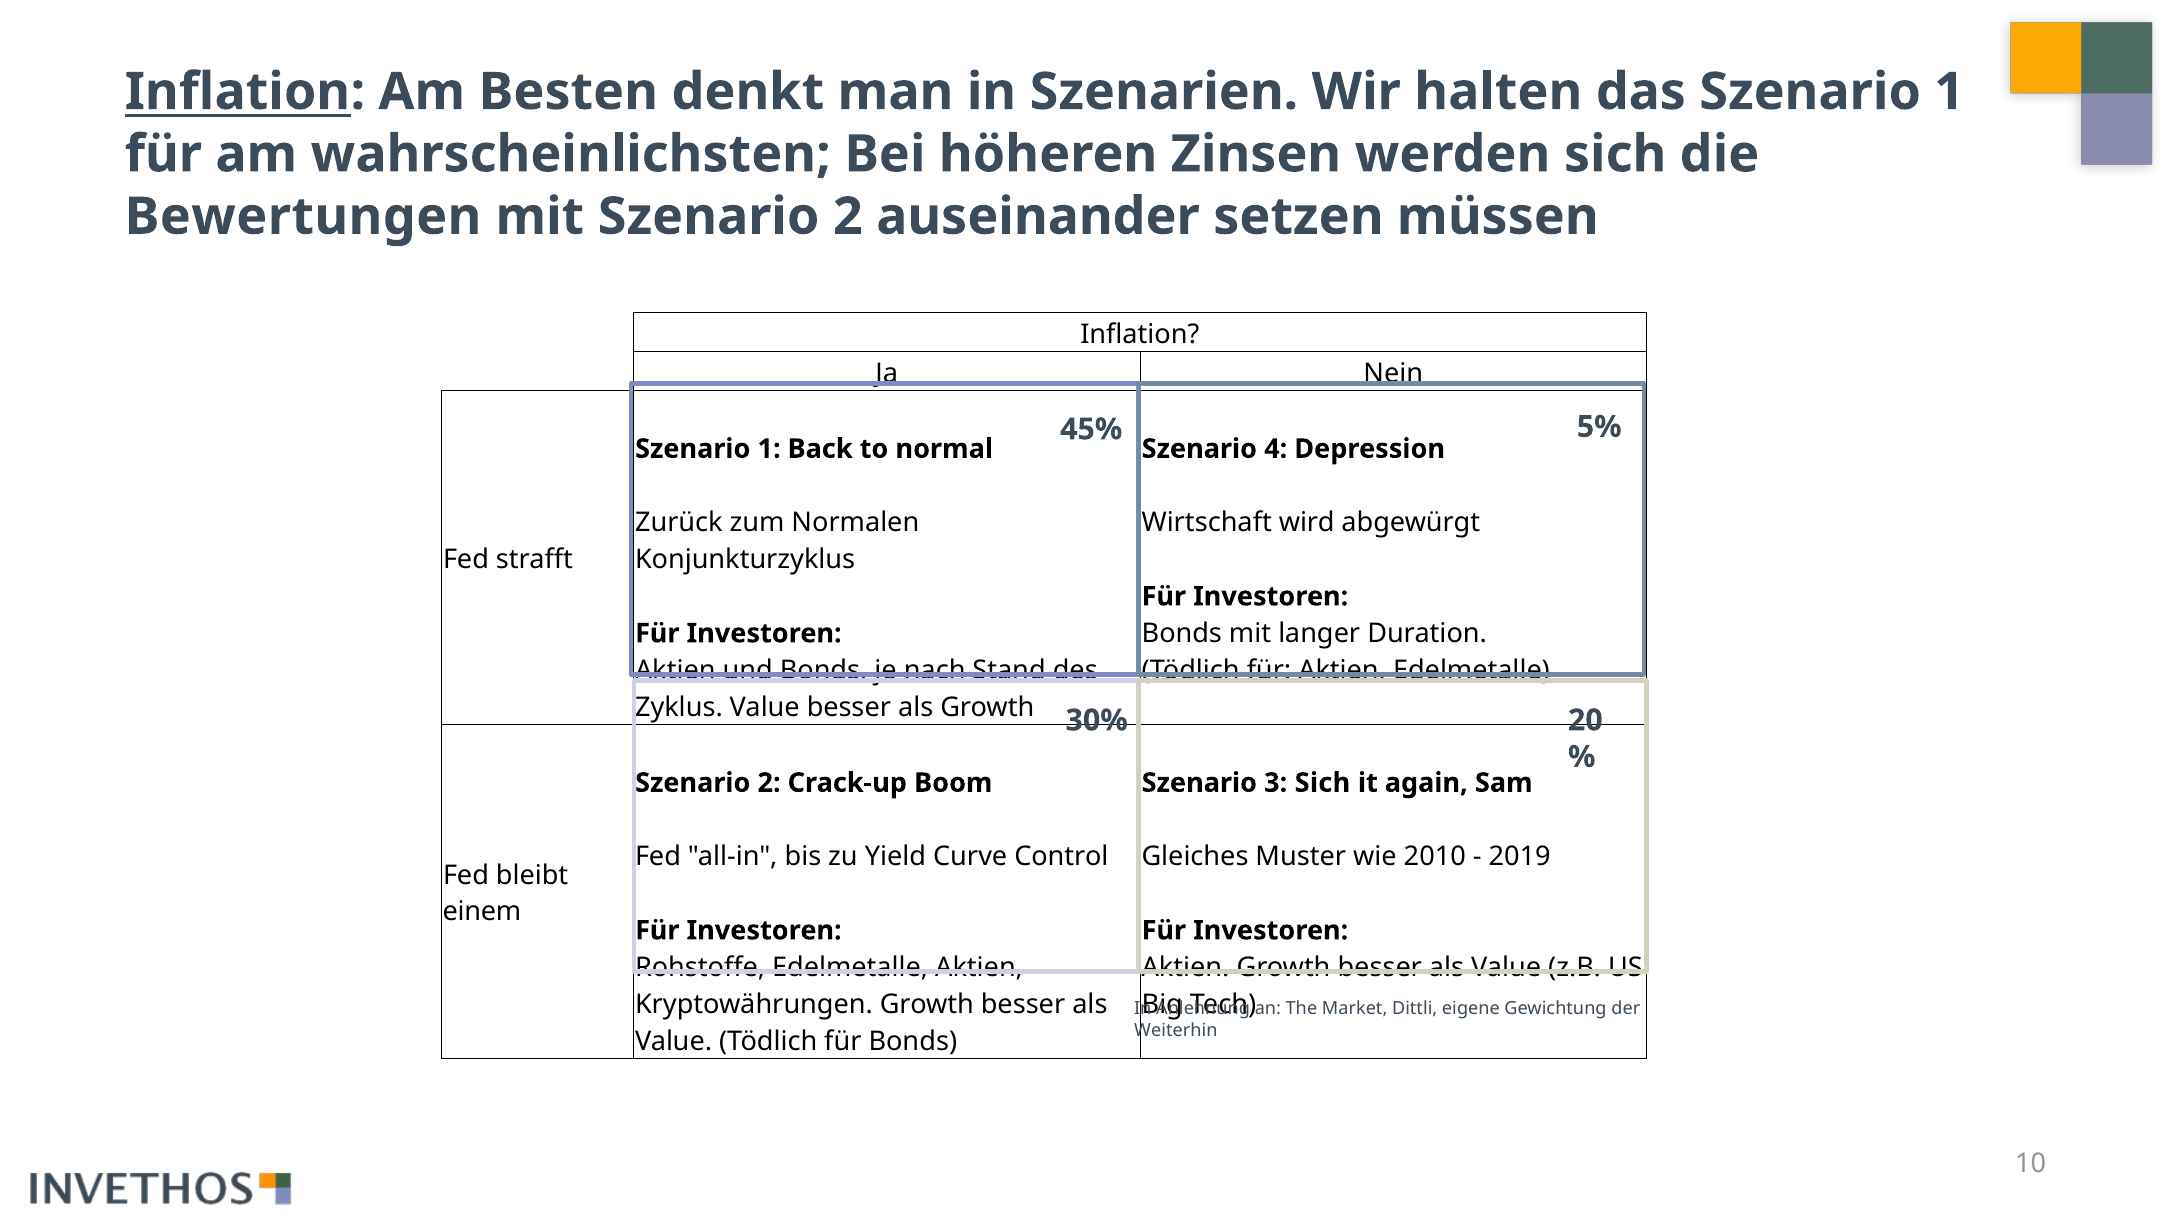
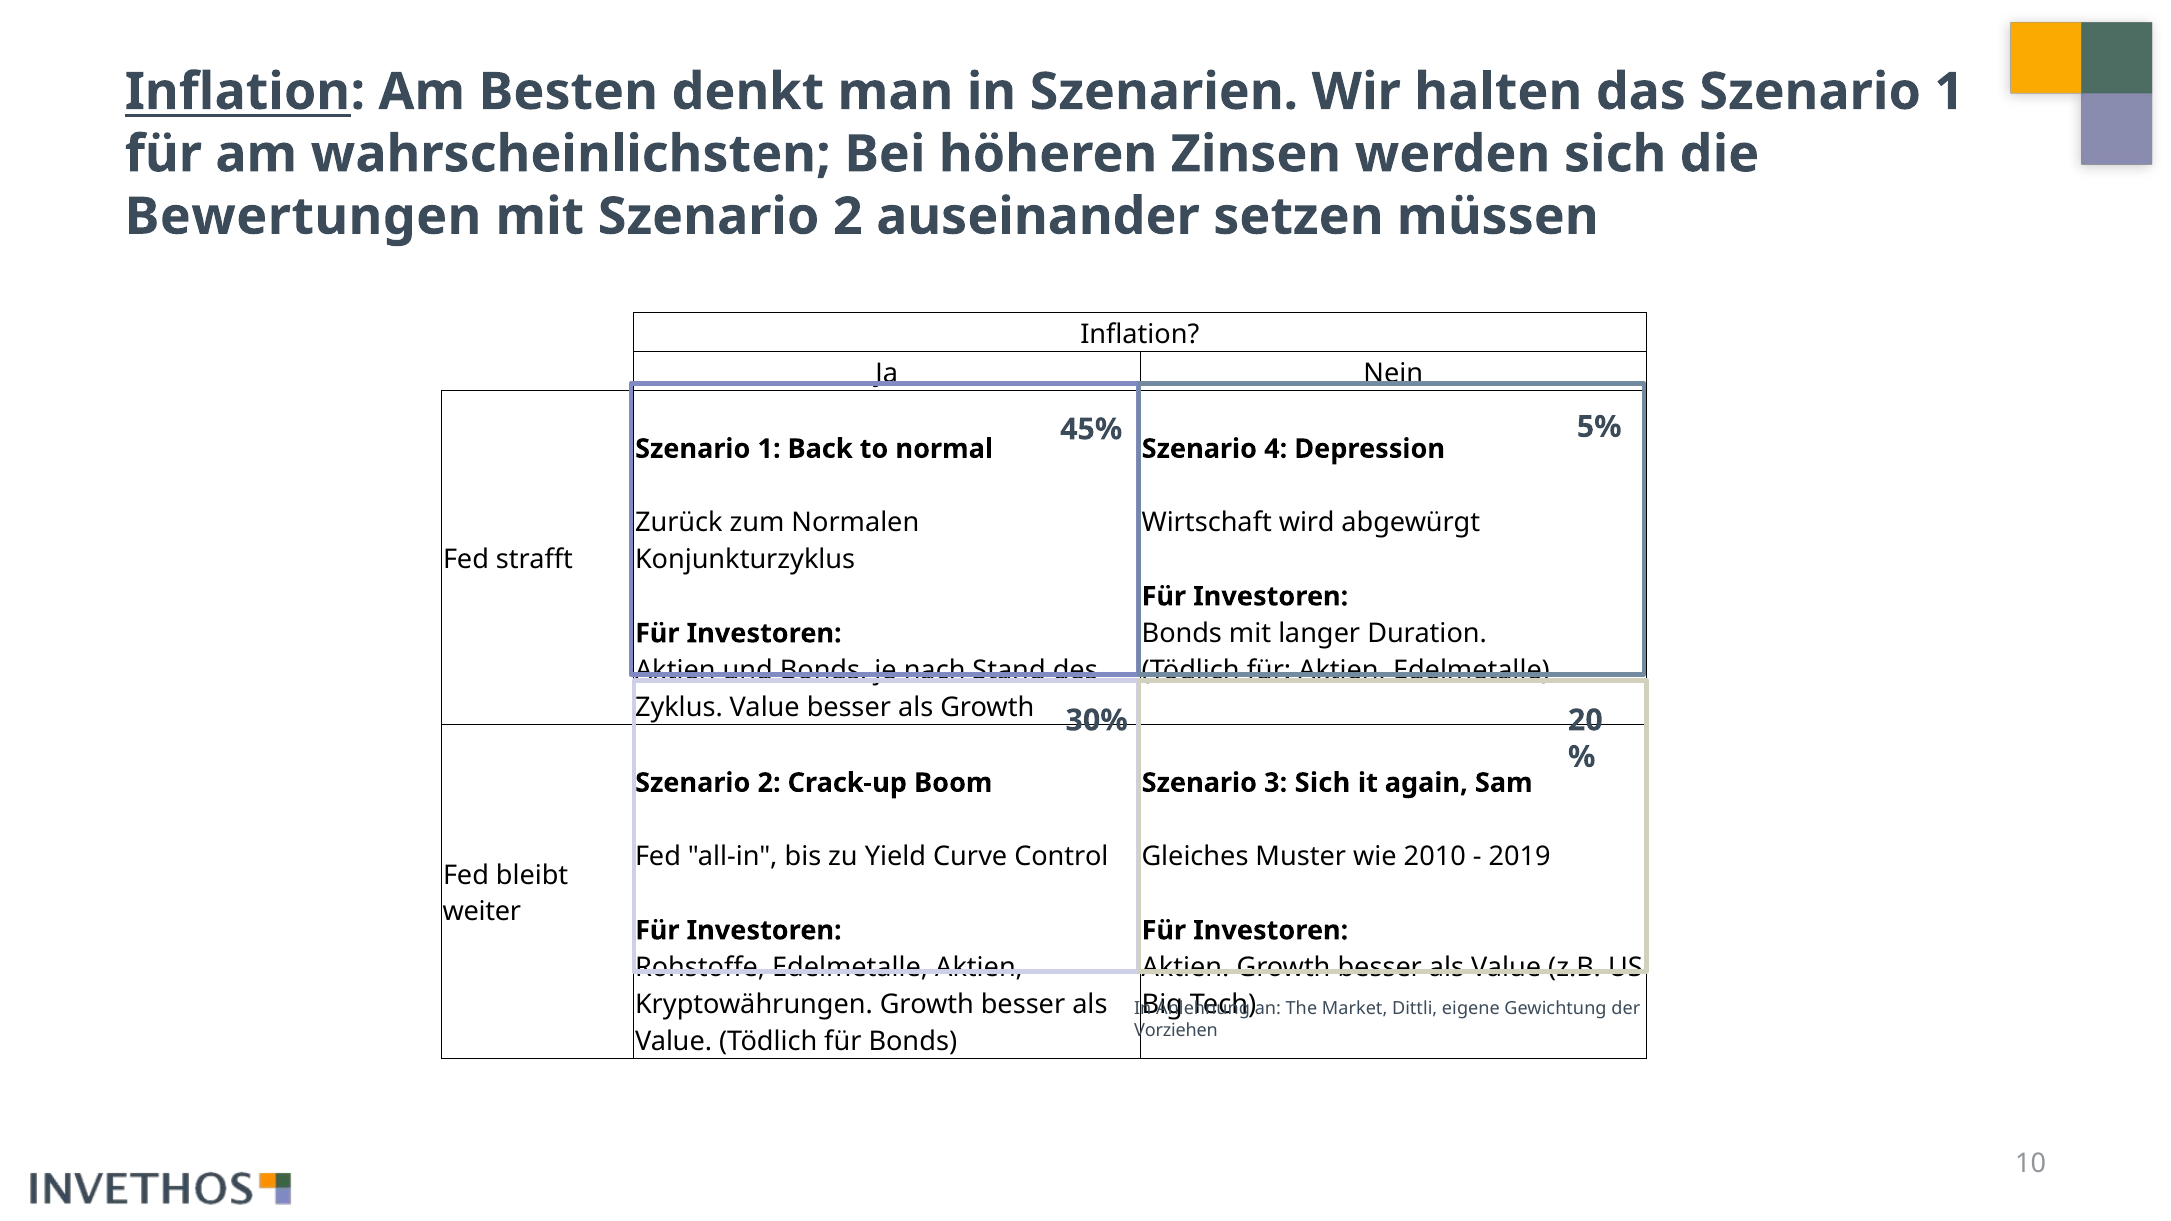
einem: einem -> weiter (482, 912)
Weiterhin: Weiterhin -> Vorziehen (1176, 1031)
